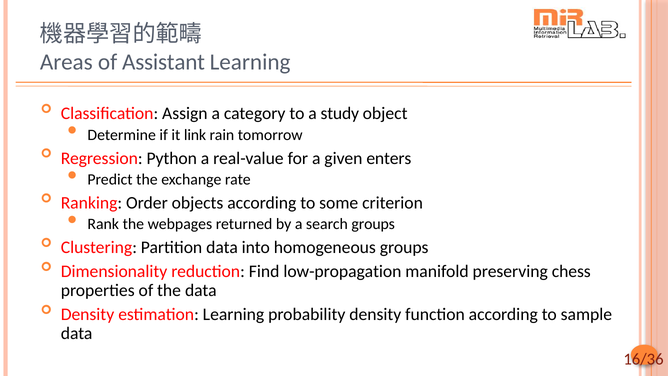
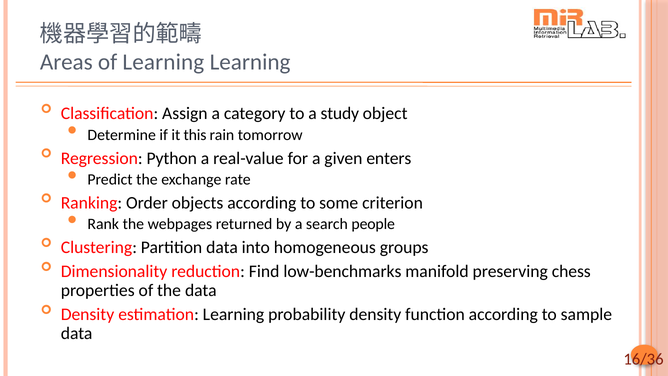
of Assistant: Assistant -> Learning (163, 62)
link: link -> this (195, 135)
search groups: groups -> people (373, 224)
low-propagation: low-propagation -> low-benchmarks (342, 271)
